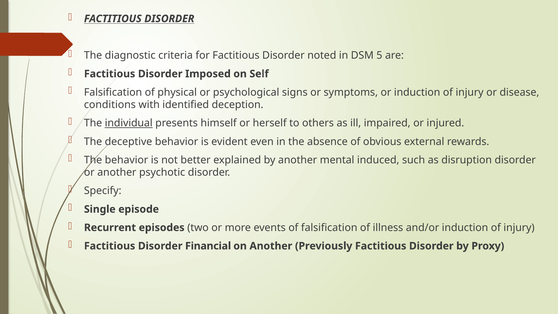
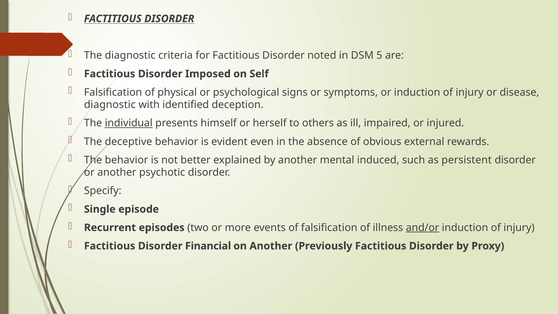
conditions: conditions -> diagnostic (110, 105)
disruption: disruption -> persistent (467, 160)
and/or underline: none -> present (423, 228)
